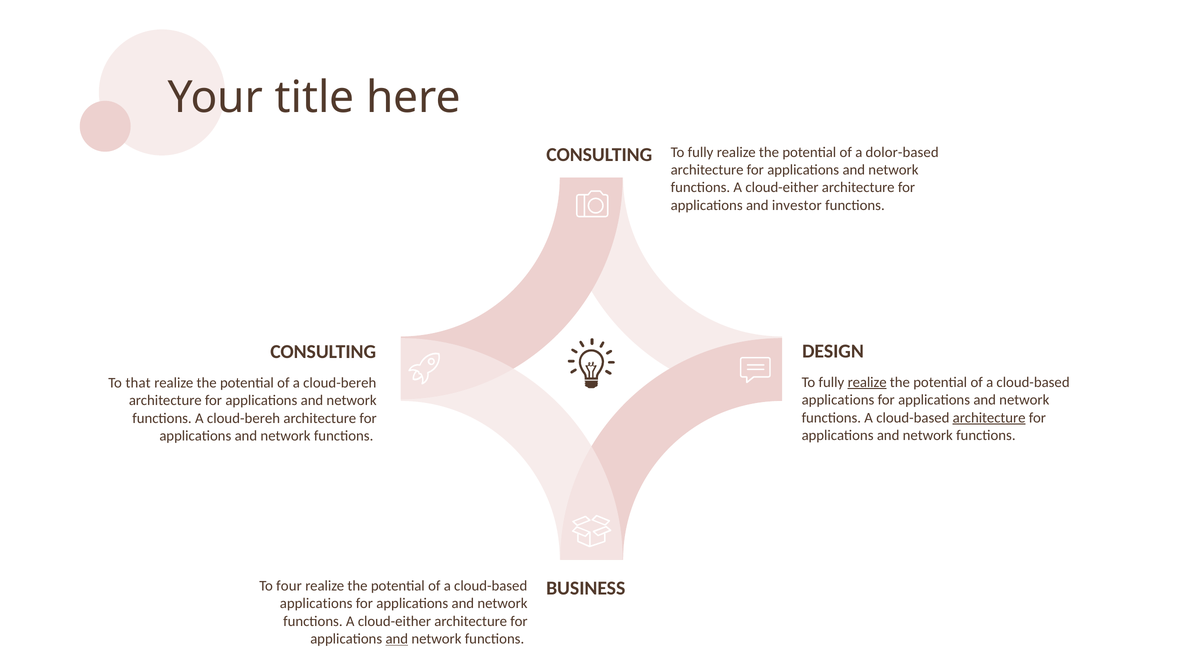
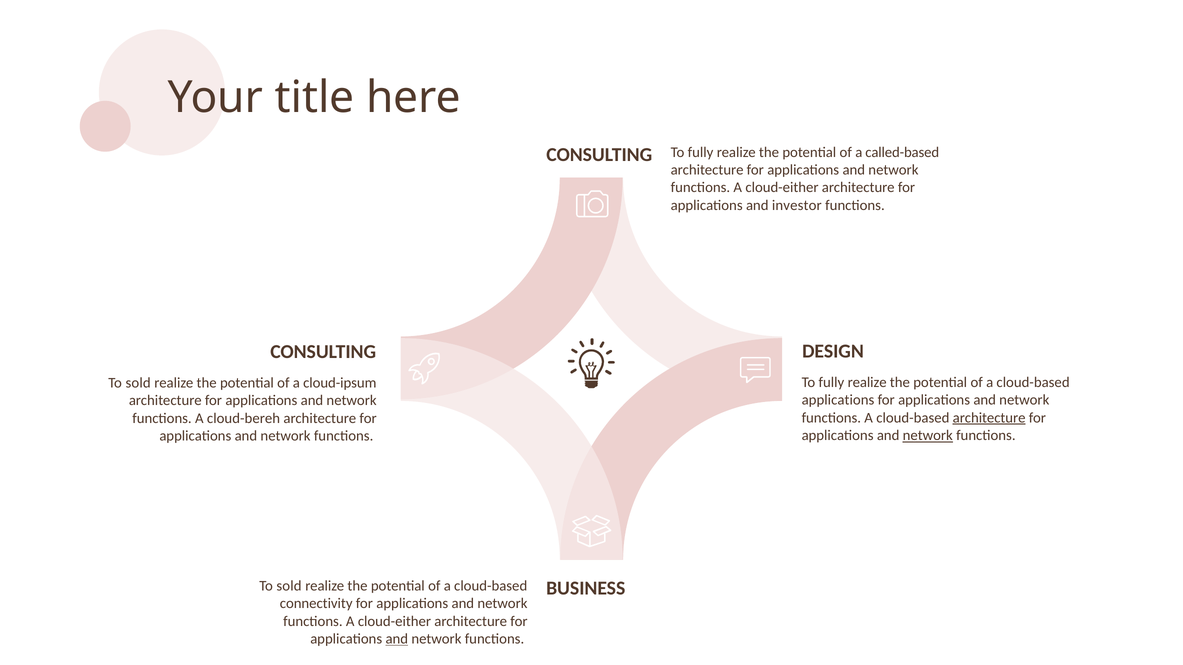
dolor-based: dolor-based -> called-based (902, 152)
realize underline: present -> none (867, 383)
that: that -> sold (138, 383)
of a cloud-bereh: cloud-bereh -> cloud-ipsum (340, 383)
network underline: none -> present (928, 436)
four: four -> sold (289, 586)
applications: applications -> connectivity (316, 604)
